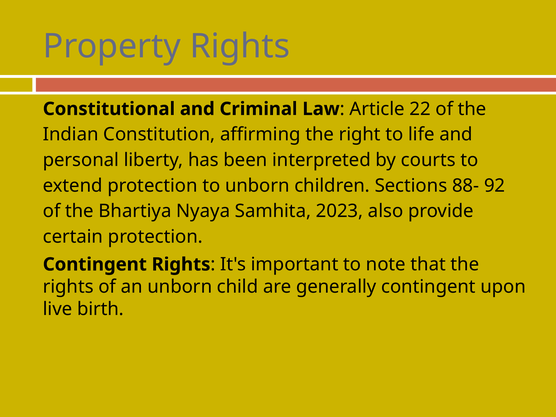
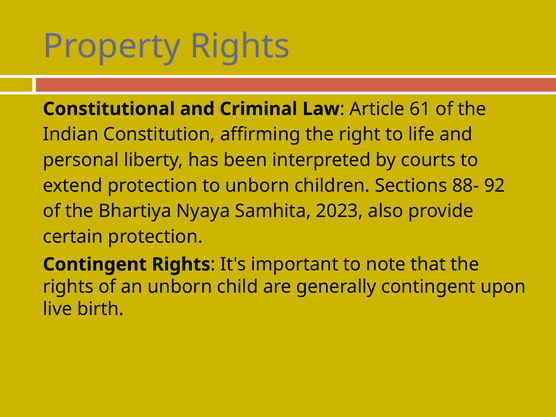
22: 22 -> 61 (420, 109)
